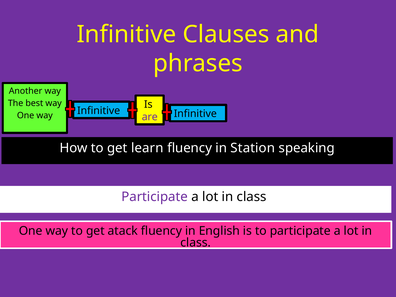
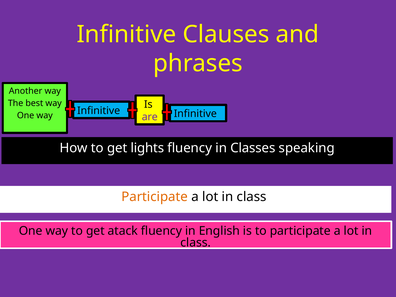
learn: learn -> lights (147, 148)
Station: Station -> Classes (253, 148)
Participate colour: purple -> orange (155, 197)
